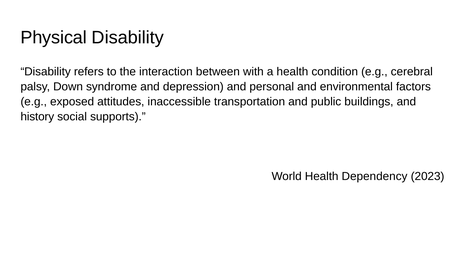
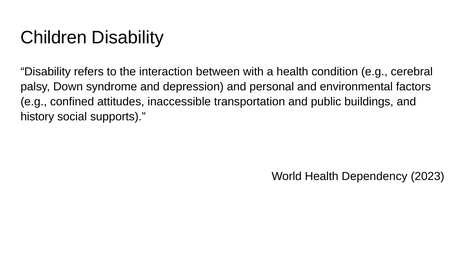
Physical: Physical -> Children (54, 38)
exposed: exposed -> confined (72, 102)
